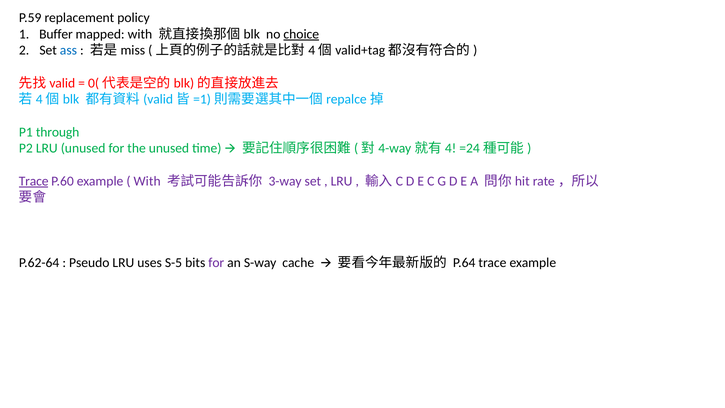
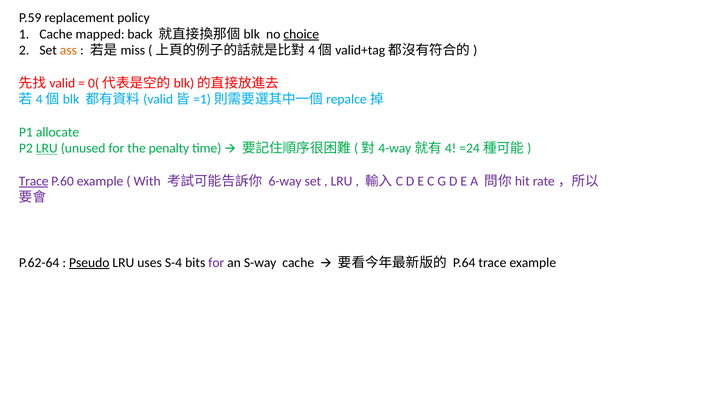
Buffer: Buffer -> Cache (56, 34)
mapped with: with -> back (140, 34)
ass colour: blue -> orange (68, 50)
through: through -> allocate (58, 132)
LRU underline: none -> present (47, 148)
the unused: unused -> penalty (169, 148)
3-way: 3-way -> 6-way (285, 181)
Pseudo underline: none -> present (89, 263)
S-5: S-5 -> S-4 (174, 263)
